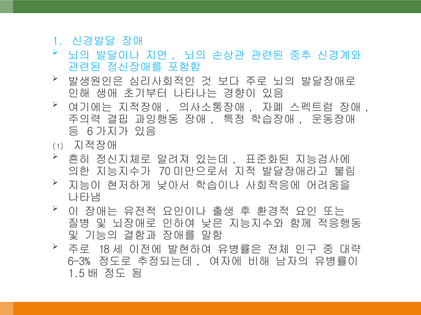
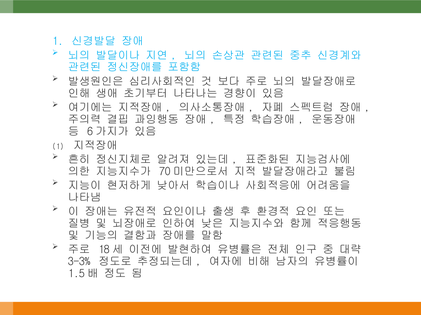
6-3%: 6-3% -> 3-3% (79, 262)
